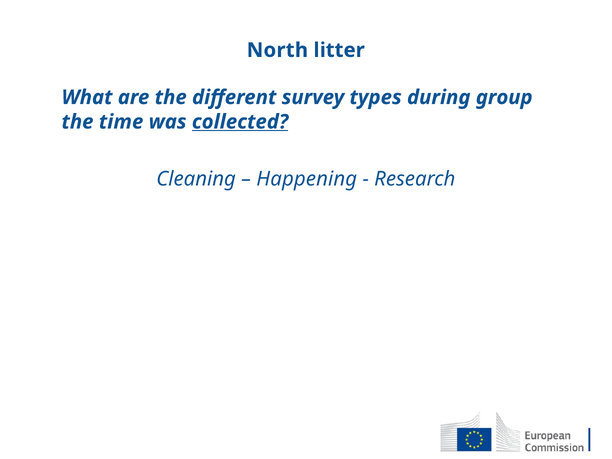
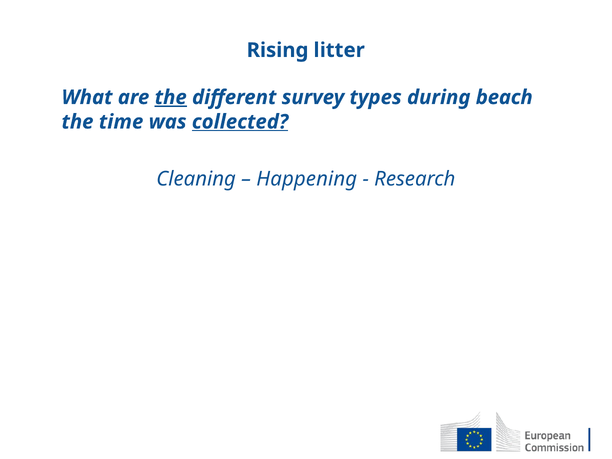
North: North -> Rising (278, 50)
the underline: none -> present (171, 97)
group: group -> beach (504, 97)
